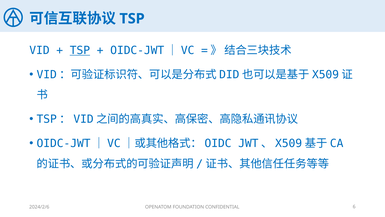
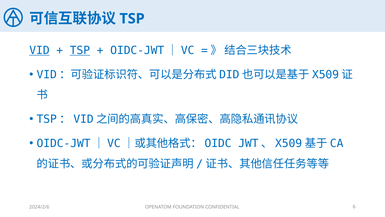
VID underline: none -> present (39, 50)
